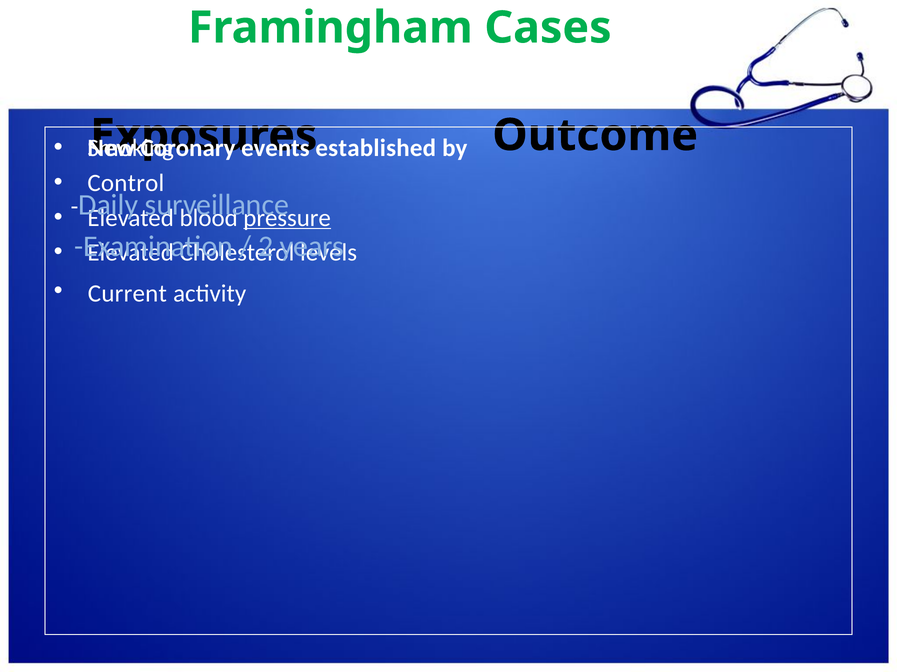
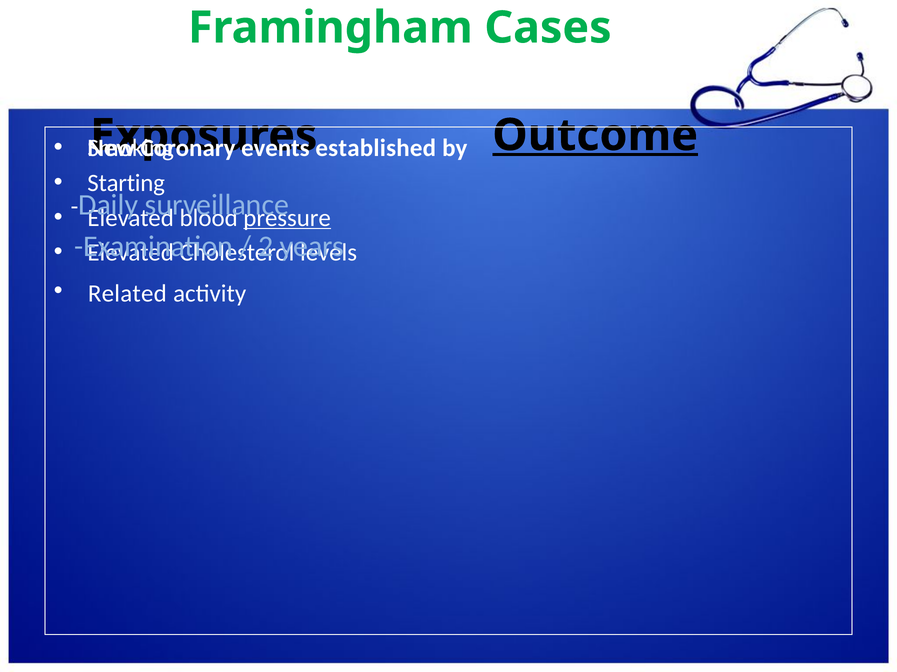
Outcome underline: none -> present (595, 135)
Control: Control -> Starting (126, 183)
Current: Current -> Related (127, 294)
